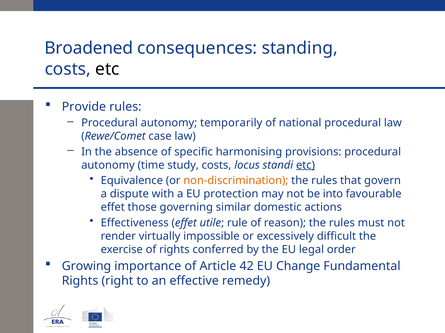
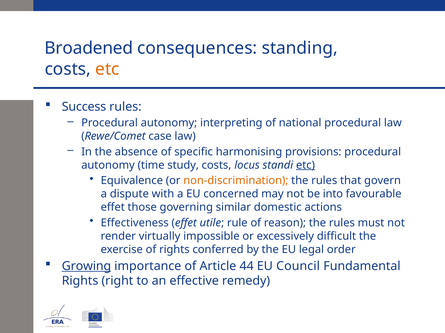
etc colour: black -> orange (107, 69)
Provide: Provide -> Success (84, 107)
temporarily: temporarily -> interpreting (231, 123)
protection: protection -> concerned (231, 194)
Growing underline: none -> present (86, 267)
42: 42 -> 44 (247, 267)
Change: Change -> Council (298, 267)
